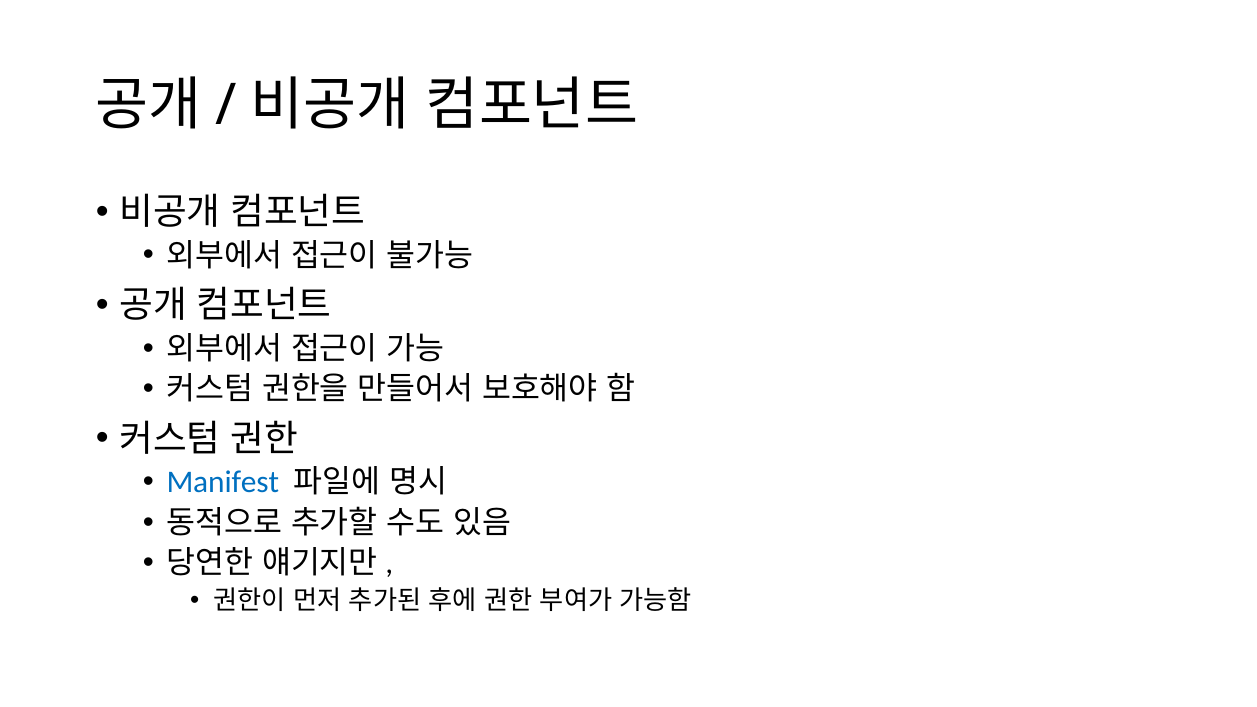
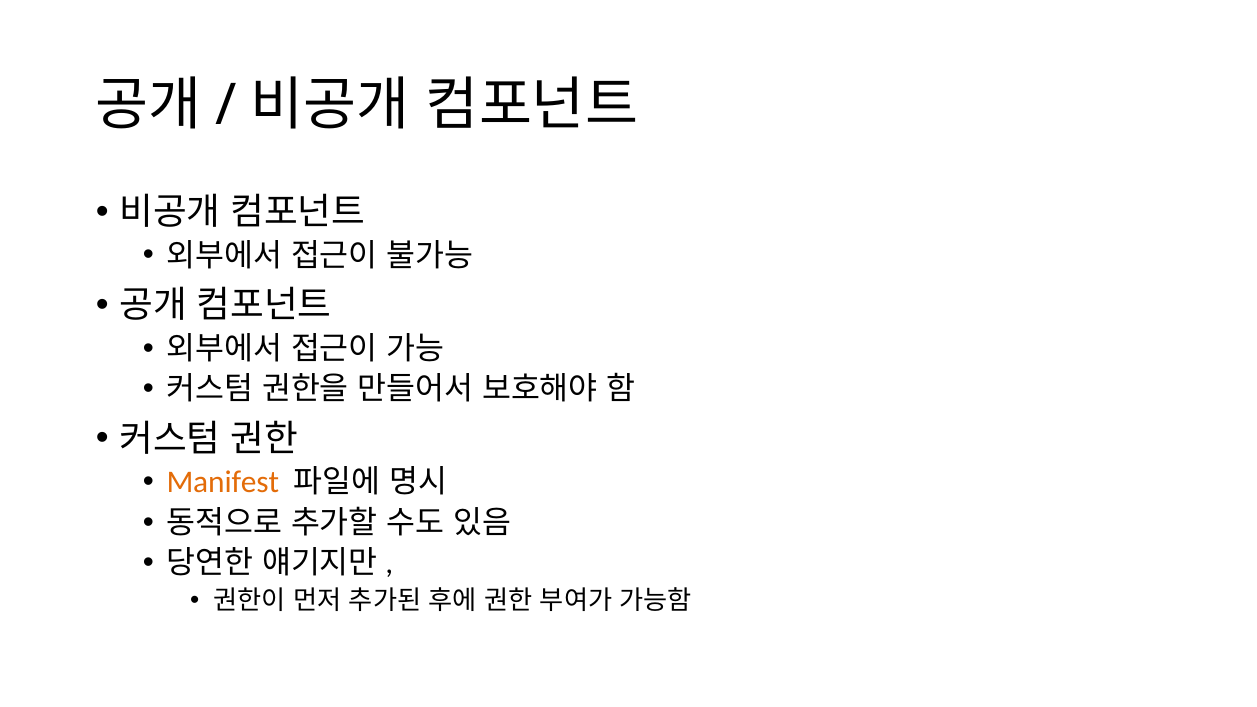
Manifest colour: blue -> orange (223, 483)
